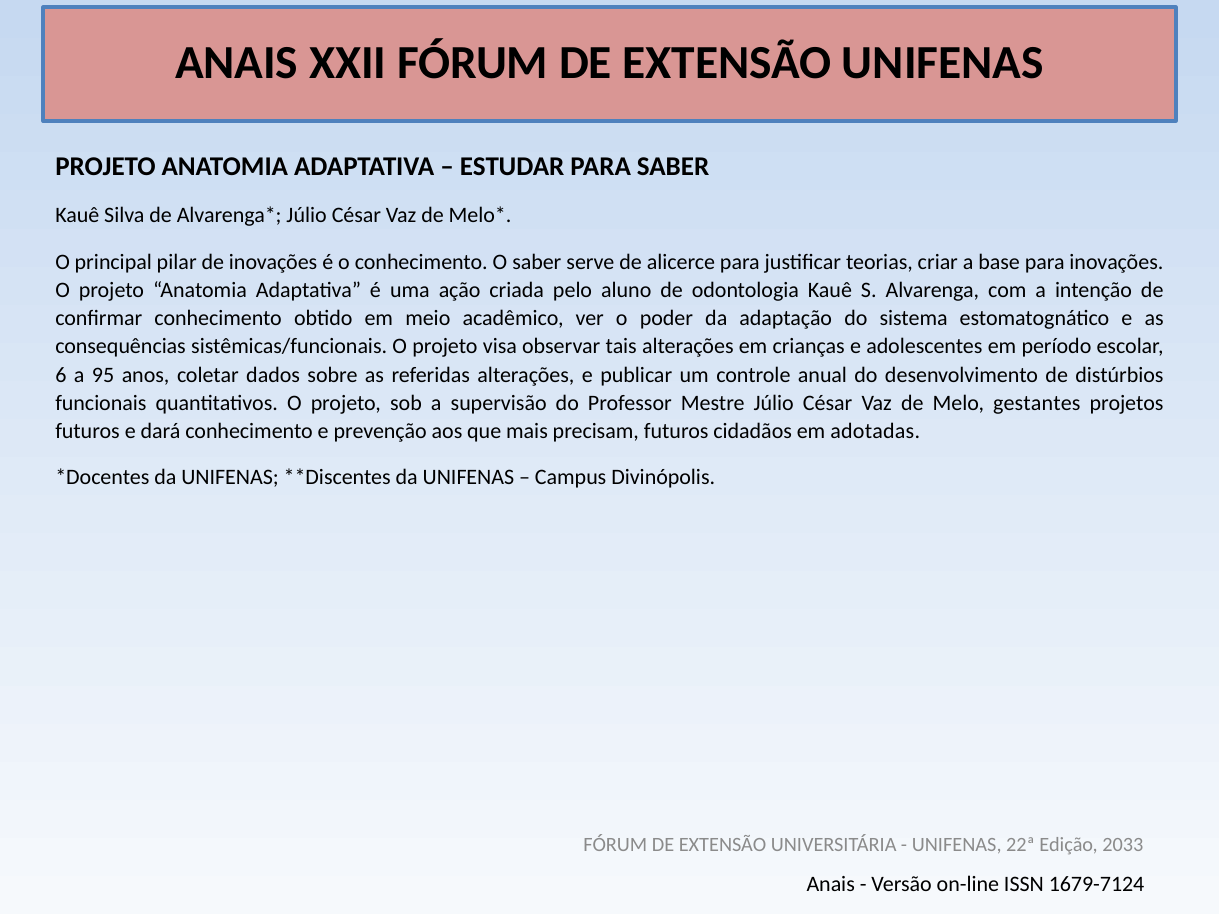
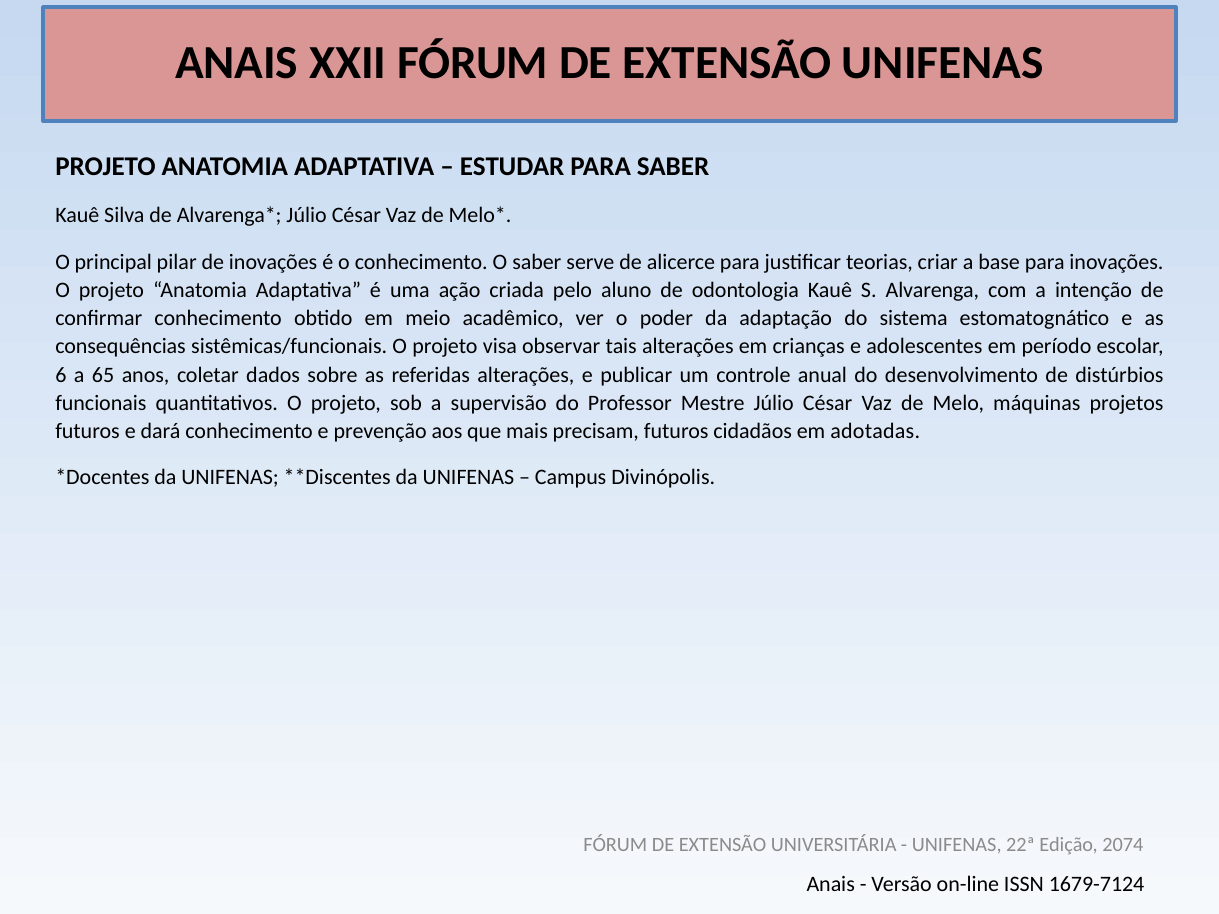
95: 95 -> 65 (103, 375)
gestantes: gestantes -> máquinas (1037, 403)
2033: 2033 -> 2074 (1123, 845)
